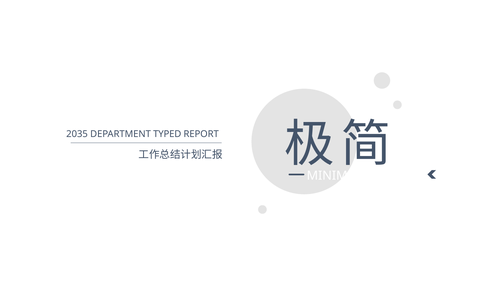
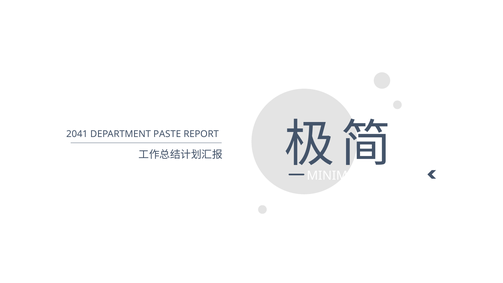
2035: 2035 -> 2041 (77, 134)
TYPED: TYPED -> PASTE (167, 134)
